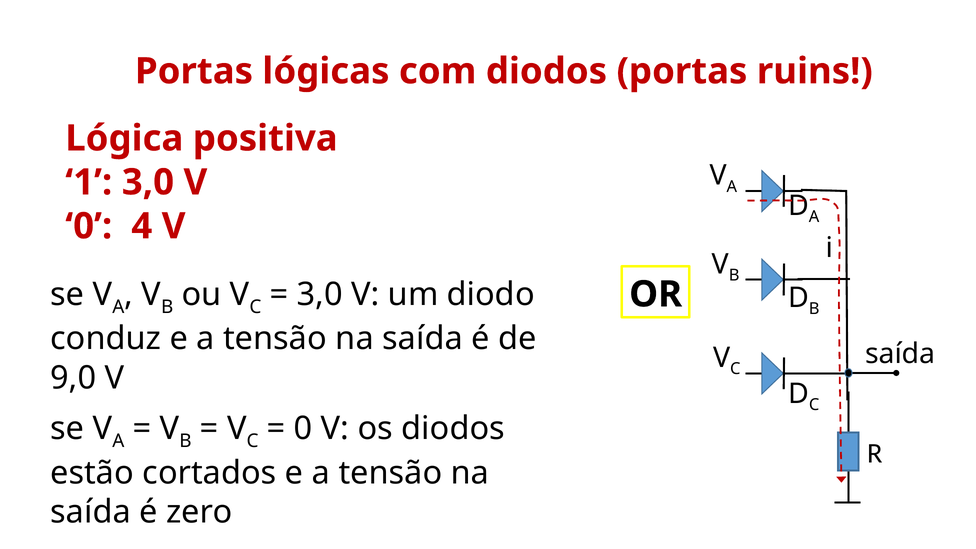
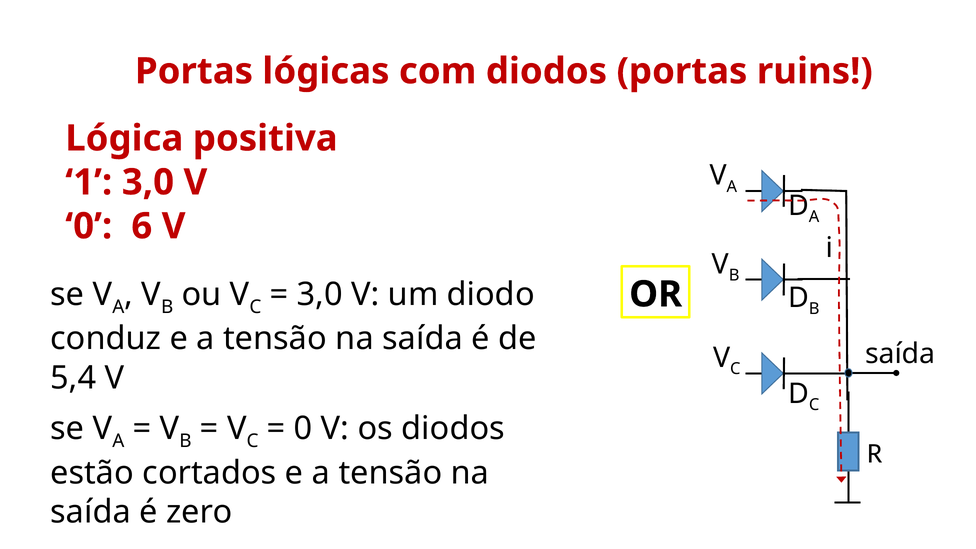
4: 4 -> 6 (142, 226)
9,0: 9,0 -> 5,4 (73, 378)
